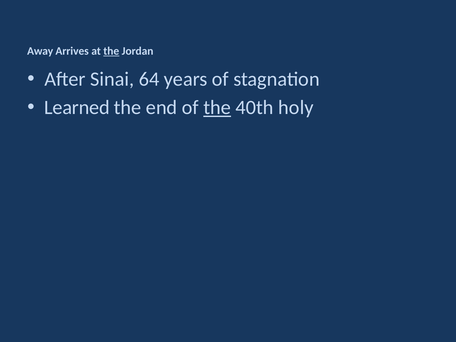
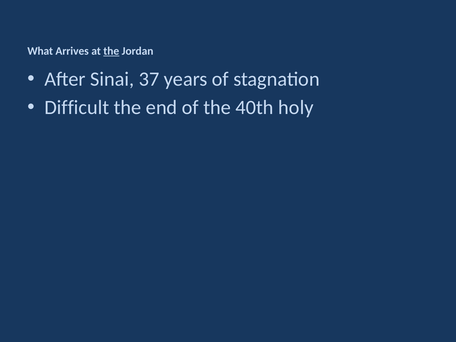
Away: Away -> What (40, 51)
64: 64 -> 37 (149, 79)
Learned: Learned -> Difficult (77, 108)
the underline: present -> none (217, 108)
